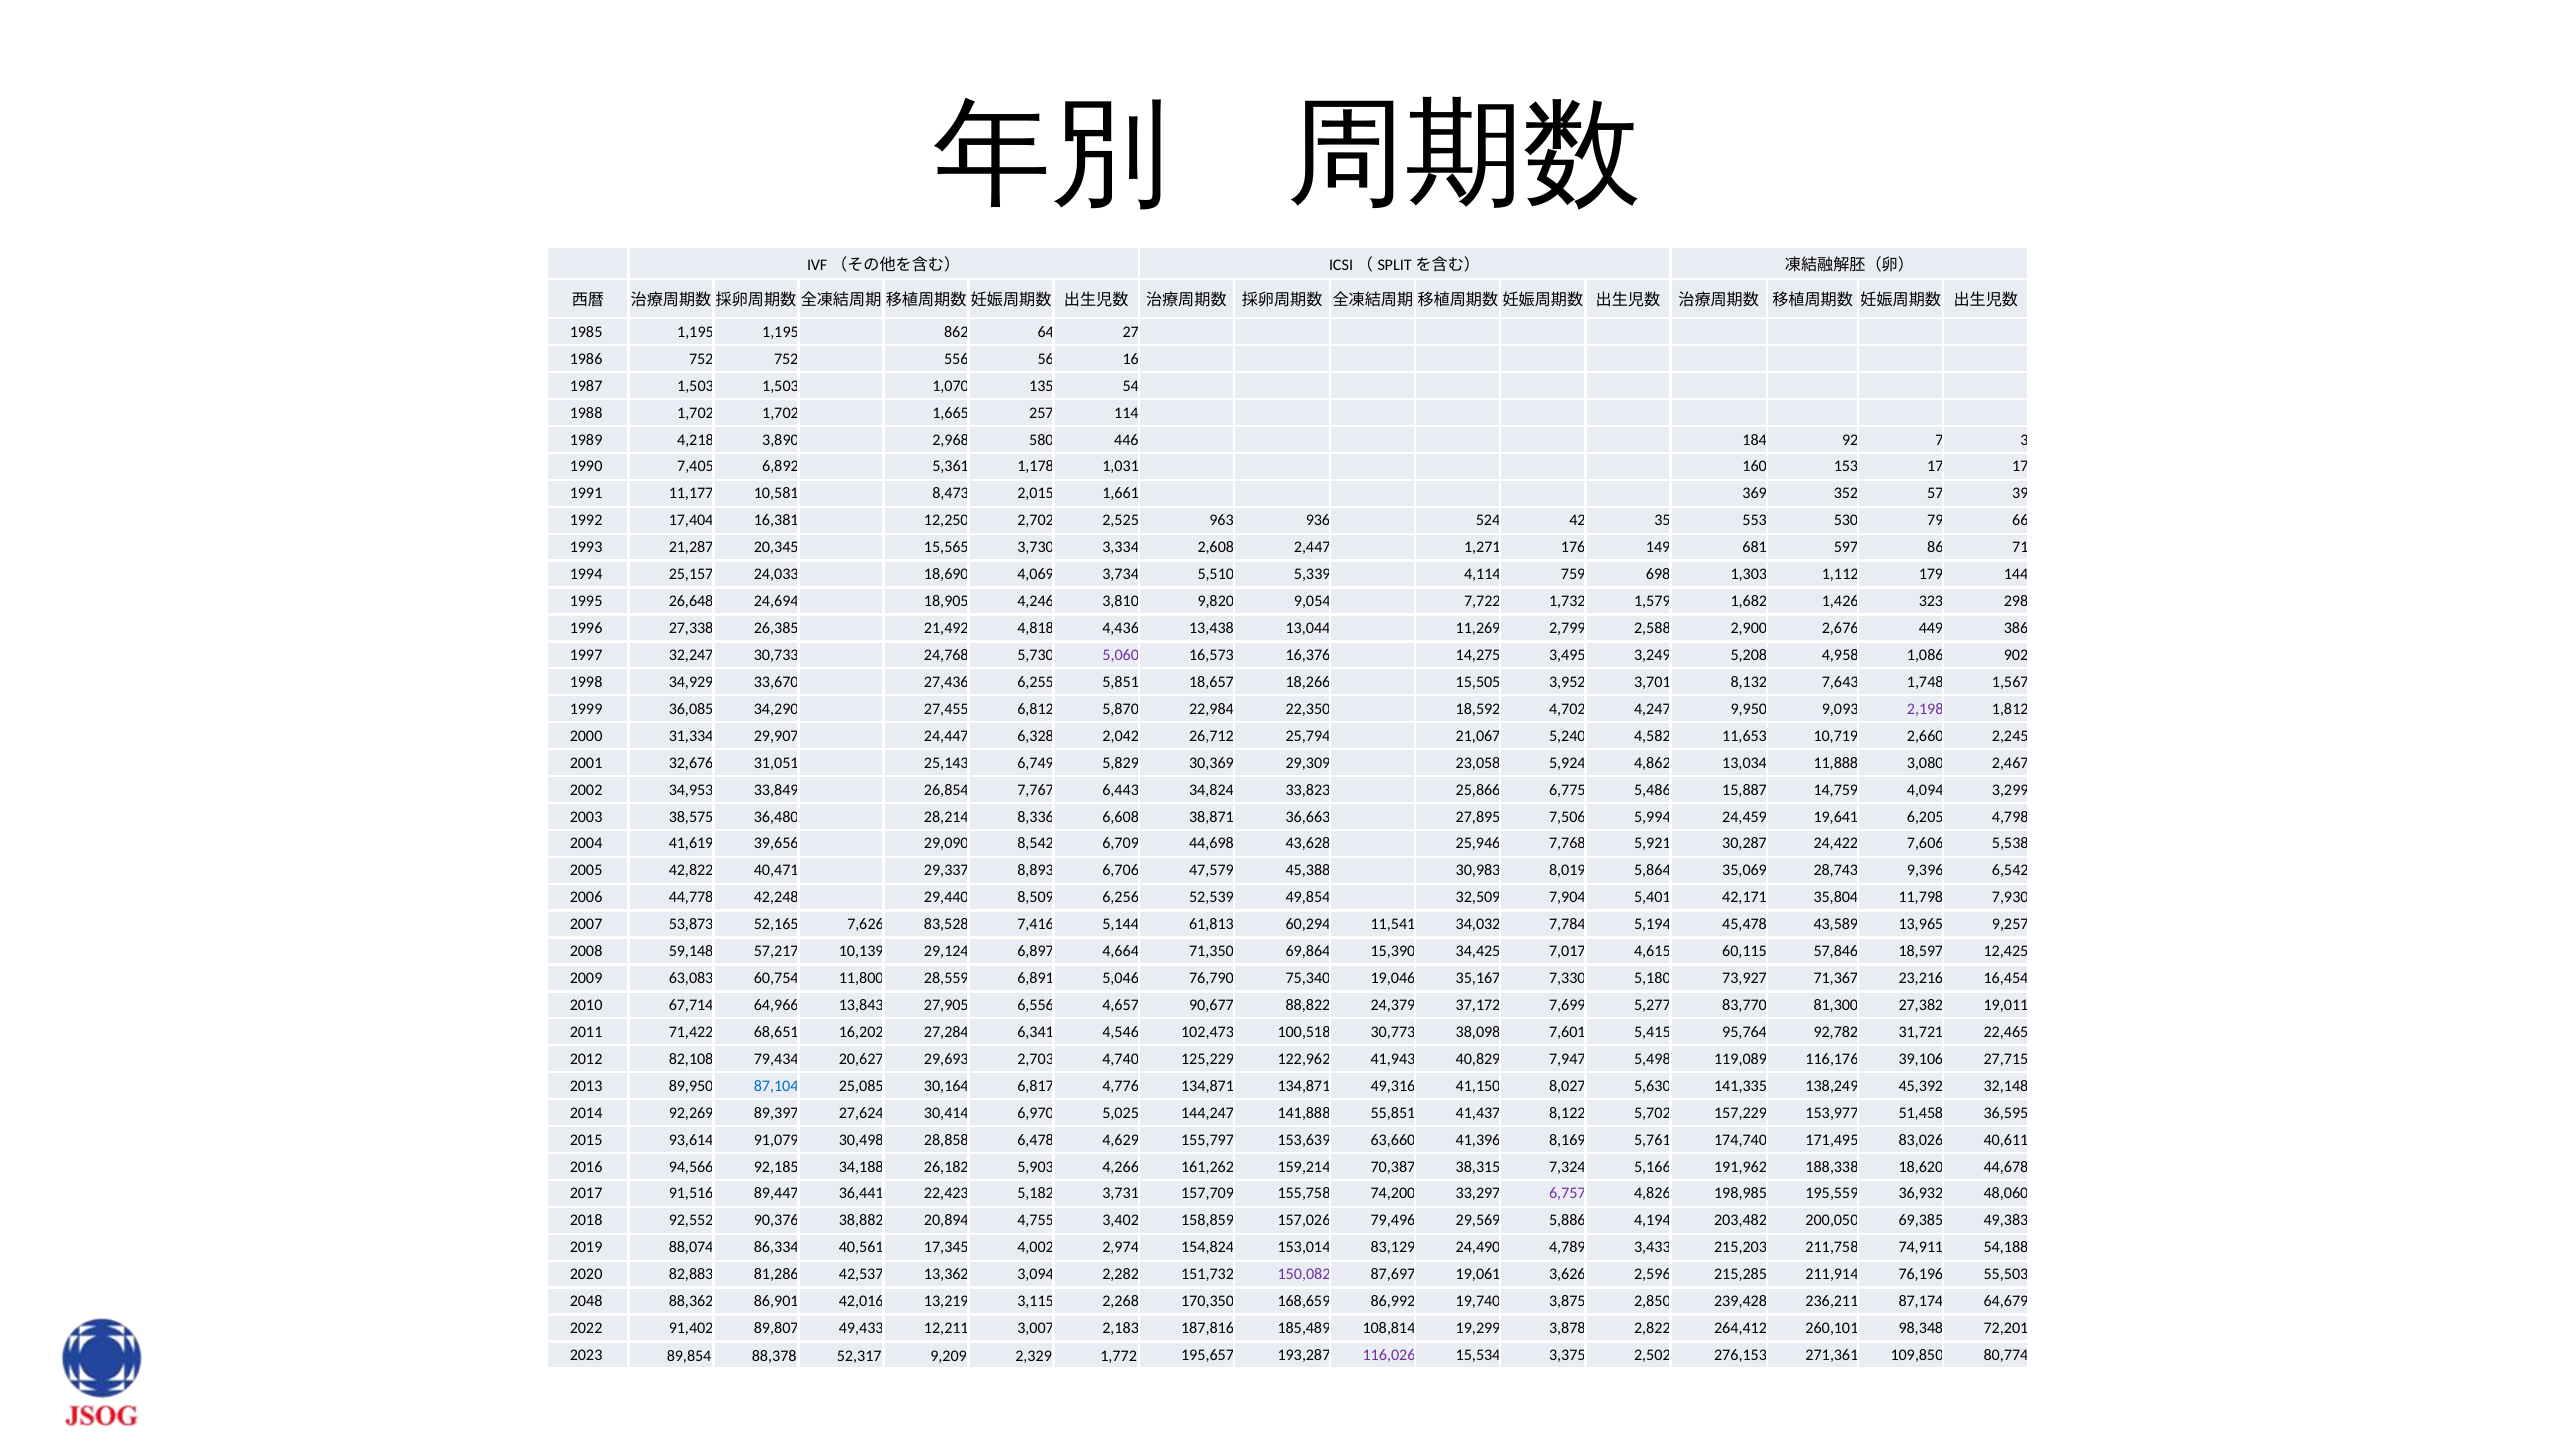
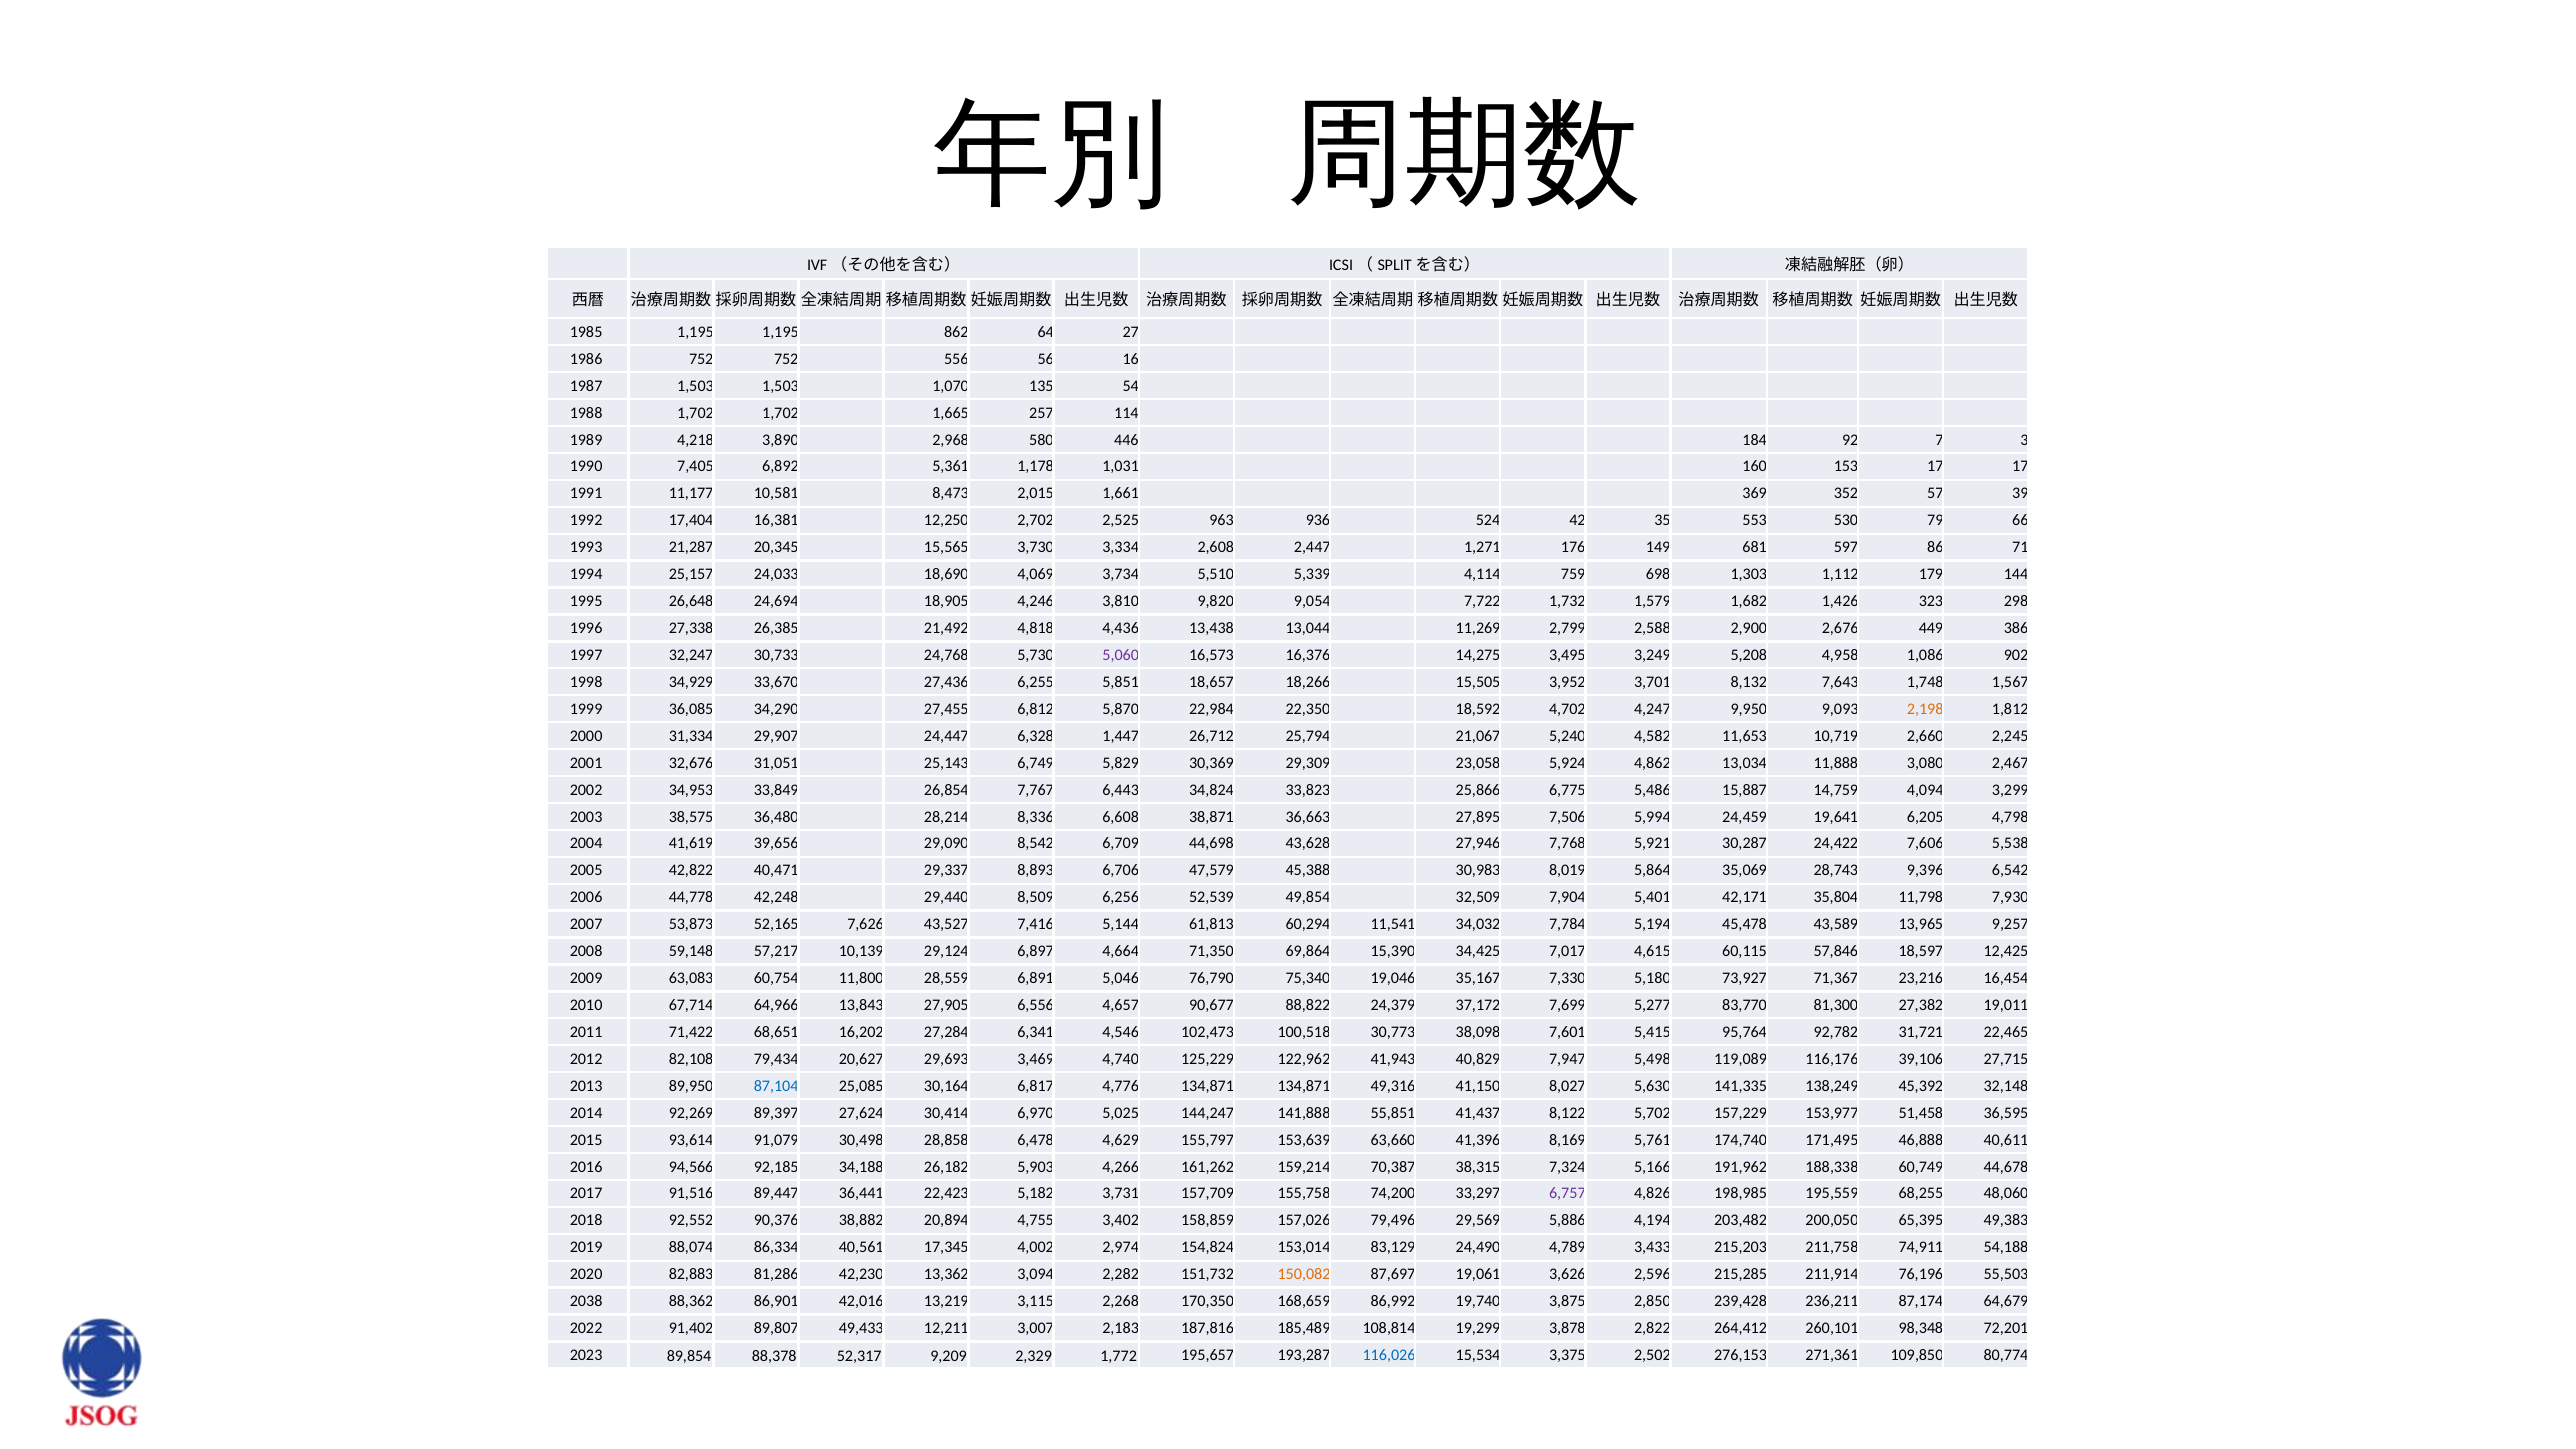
2,198 colour: purple -> orange (1925, 709)
2,042: 2,042 -> 1,447 (1121, 736)
25,946: 25,946 -> 27,946 (1478, 844)
83,528: 83,528 -> 43,527 (946, 924)
2,703: 2,703 -> 3,469 (1036, 1059)
83,026: 83,026 -> 46,888 (1921, 1140)
18,620: 18,620 -> 60,749 (1921, 1167)
36,932: 36,932 -> 68,255 (1921, 1194)
69,385: 69,385 -> 65,395 (1921, 1221)
42,537: 42,537 -> 42,230 (861, 1274)
150,082 colour: purple -> orange (1304, 1274)
2048: 2048 -> 2038 (586, 1301)
116,026 colour: purple -> blue (1389, 1355)
